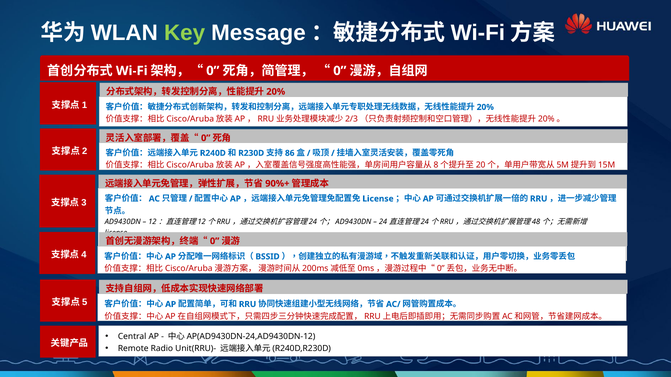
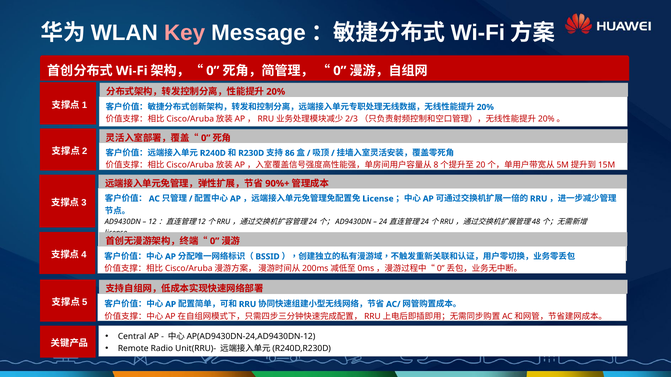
Key colour: light green -> pink (185, 33)
